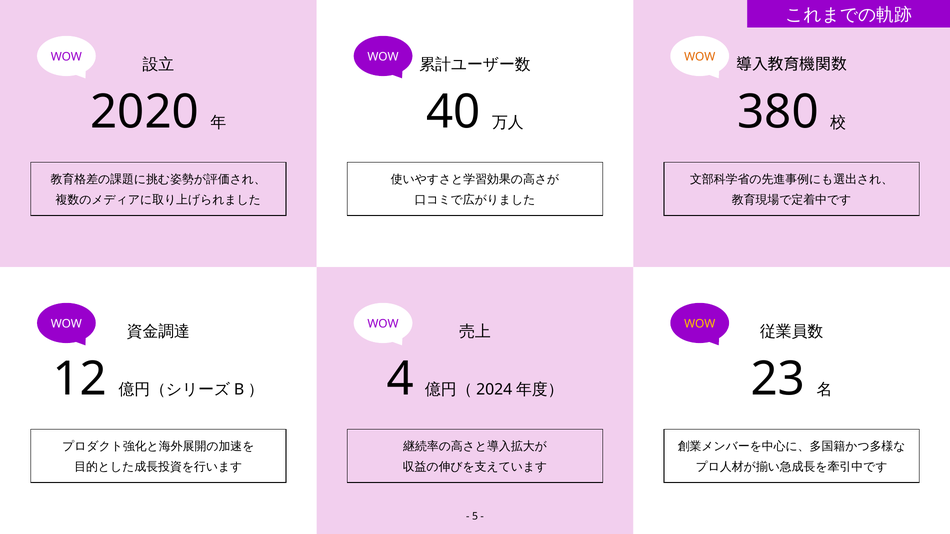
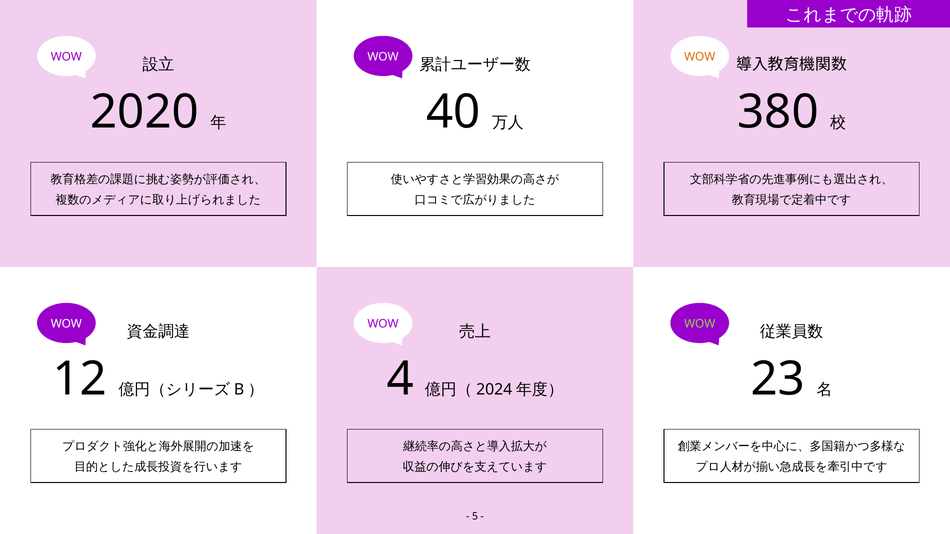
WOW colour: yellow -> light green (700, 324)
